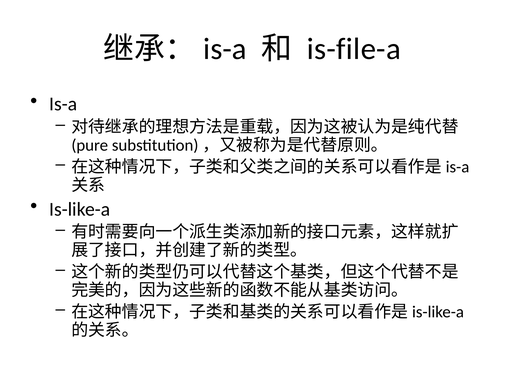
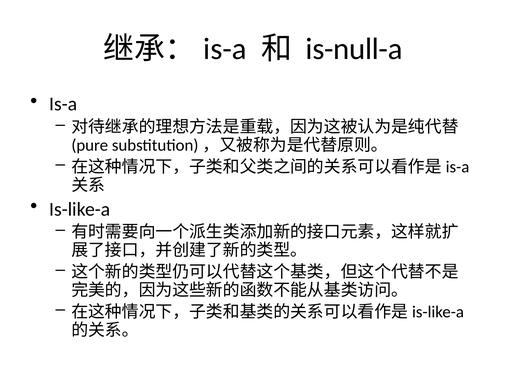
is-file-a: is-file-a -> is-null-a (354, 49)
